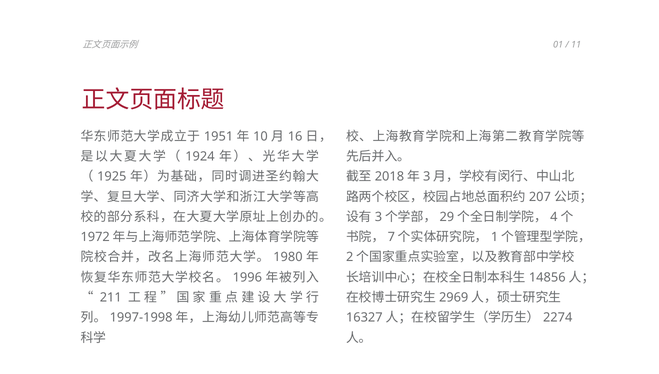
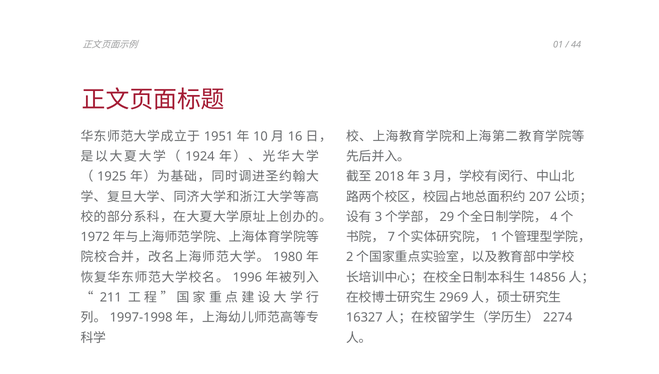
11: 11 -> 44 (576, 45)
